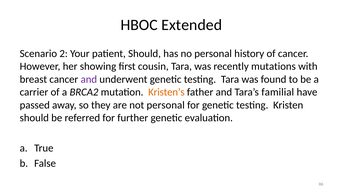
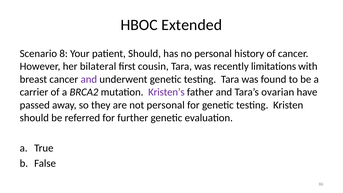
2: 2 -> 8 (64, 53)
showing: showing -> bilateral (98, 66)
mutations: mutations -> limitations (274, 66)
Kristen’s colour: orange -> purple (166, 92)
familial: familial -> ovarian (278, 92)
